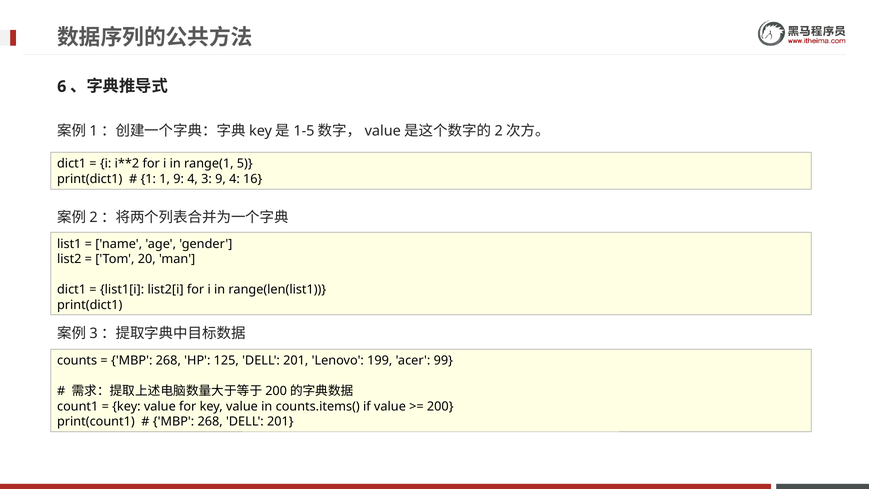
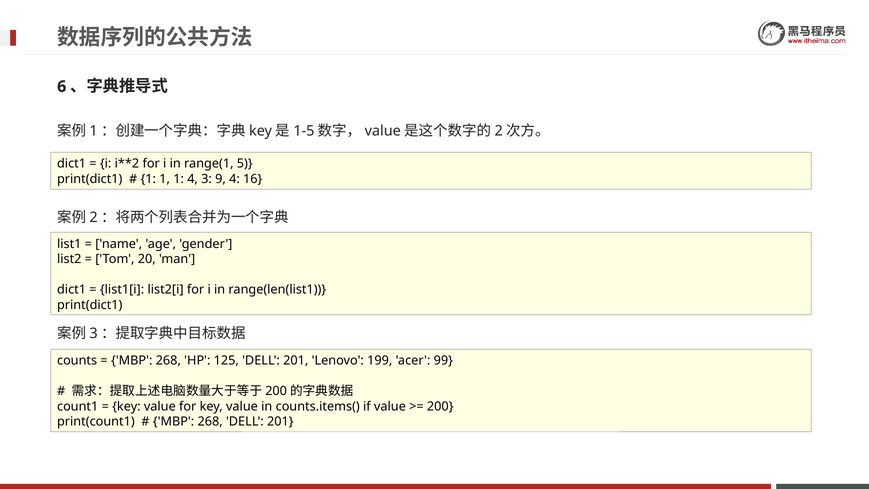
1 1 9: 9 -> 1 (179, 179)
